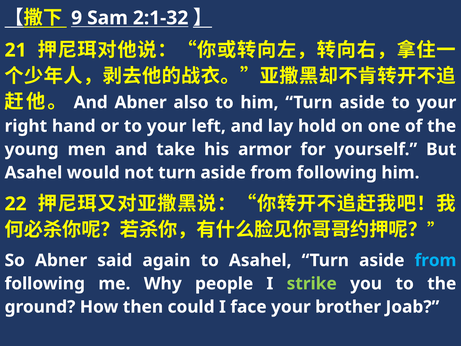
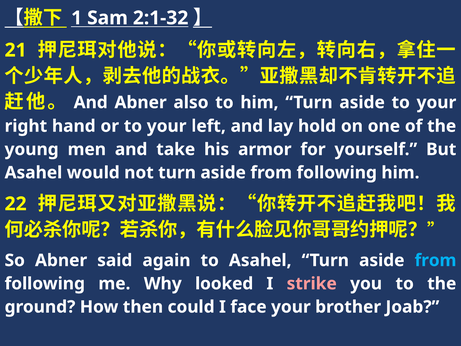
9: 9 -> 1 (77, 18)
people: people -> looked (224, 283)
strike colour: light green -> pink (312, 283)
